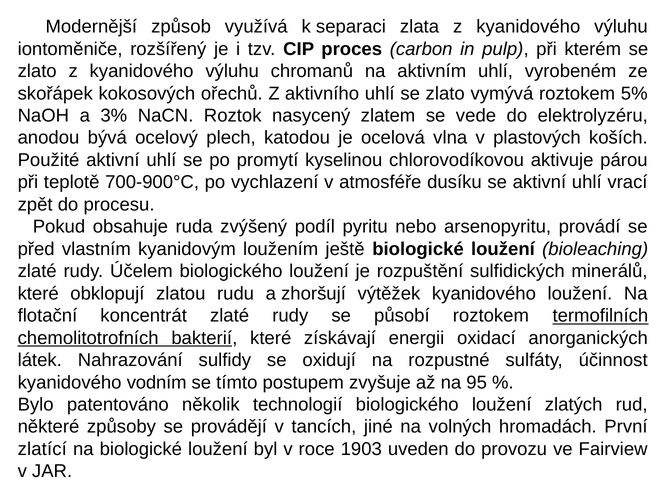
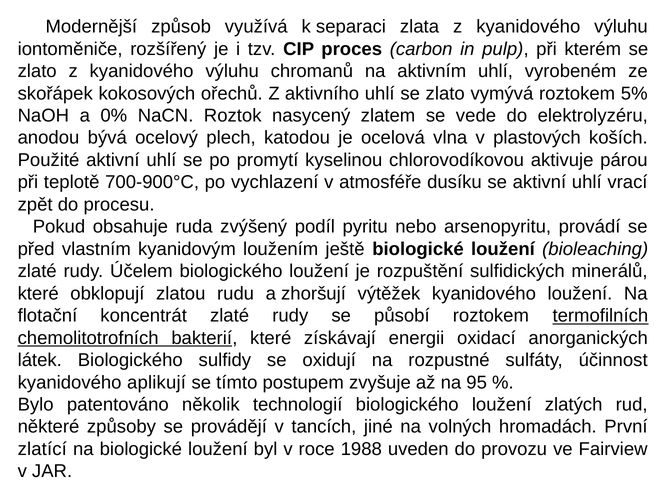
3%: 3% -> 0% (114, 116)
látek Nahrazování: Nahrazování -> Biologického (130, 360)
vodním: vodním -> aplikují (156, 382)
1903: 1903 -> 1988 (361, 449)
